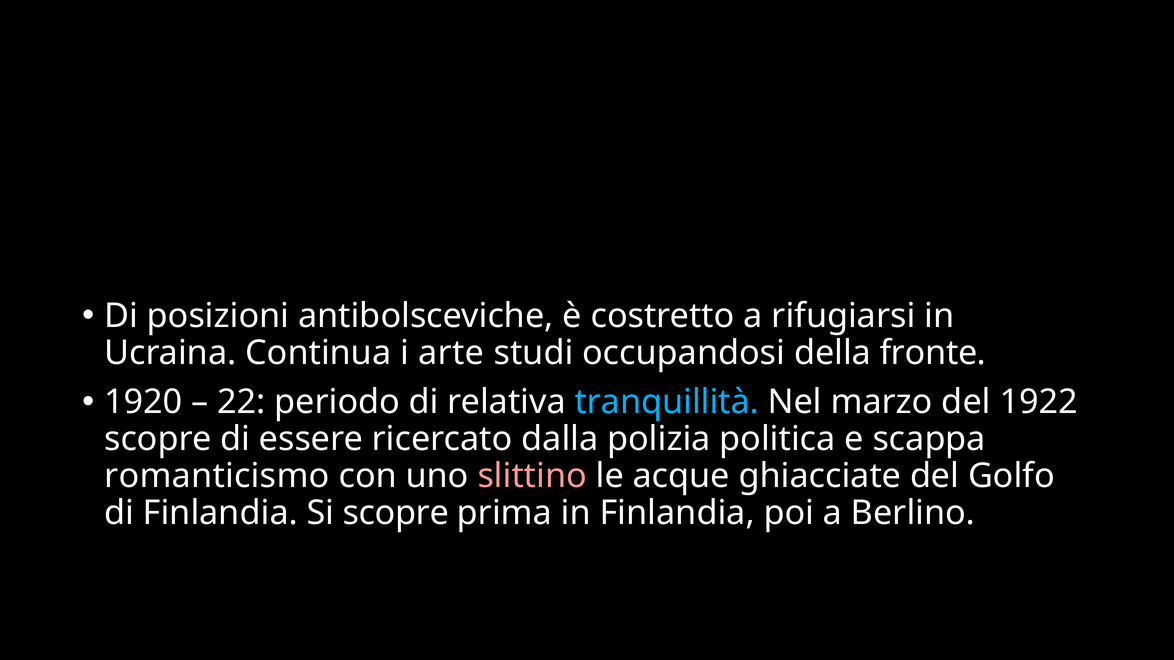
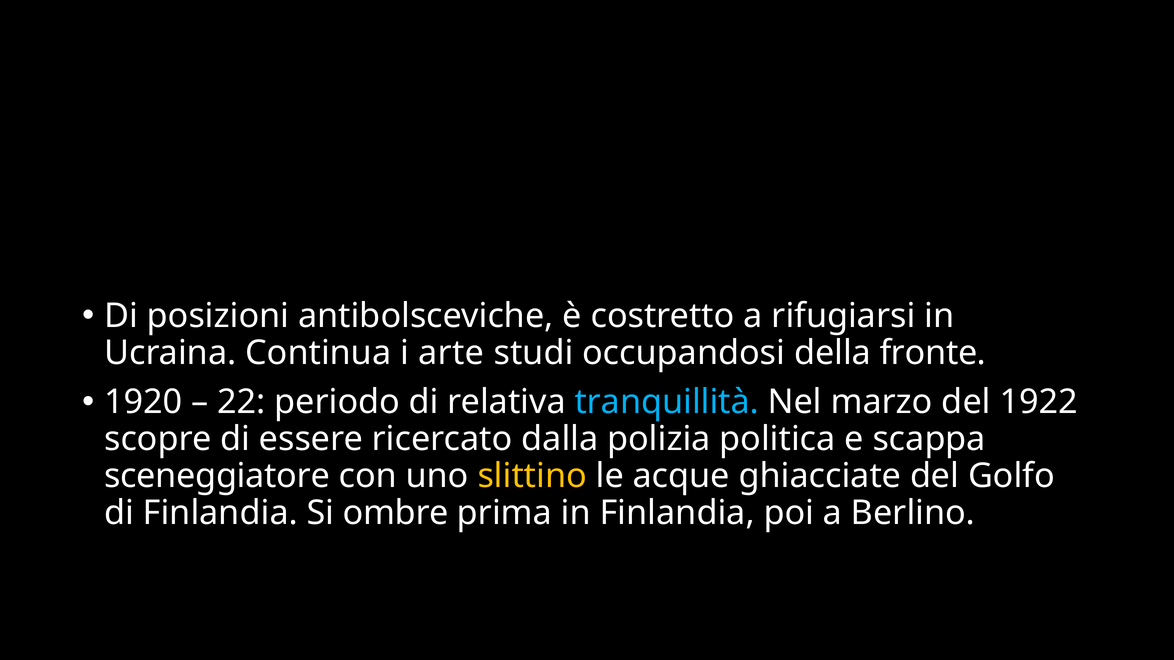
romanticismo: romanticismo -> sceneggiatore (217, 476)
slittino colour: pink -> yellow (532, 476)
Si scopre: scopre -> ombre (396, 513)
